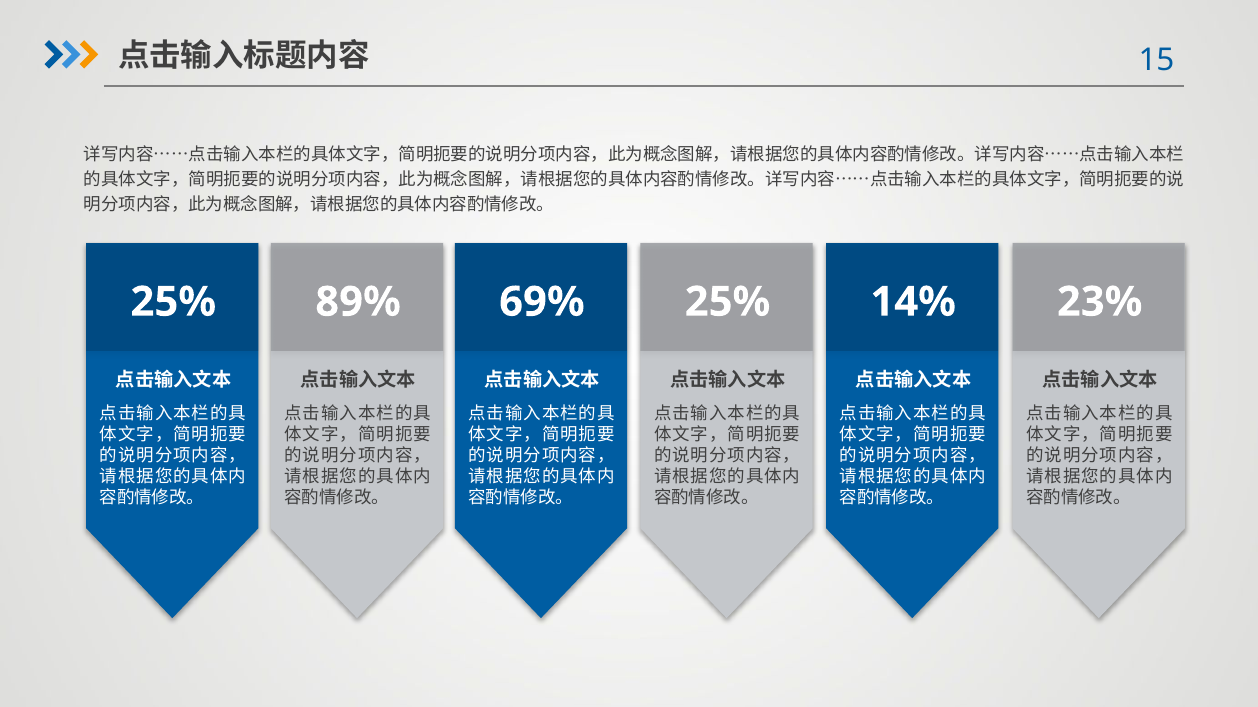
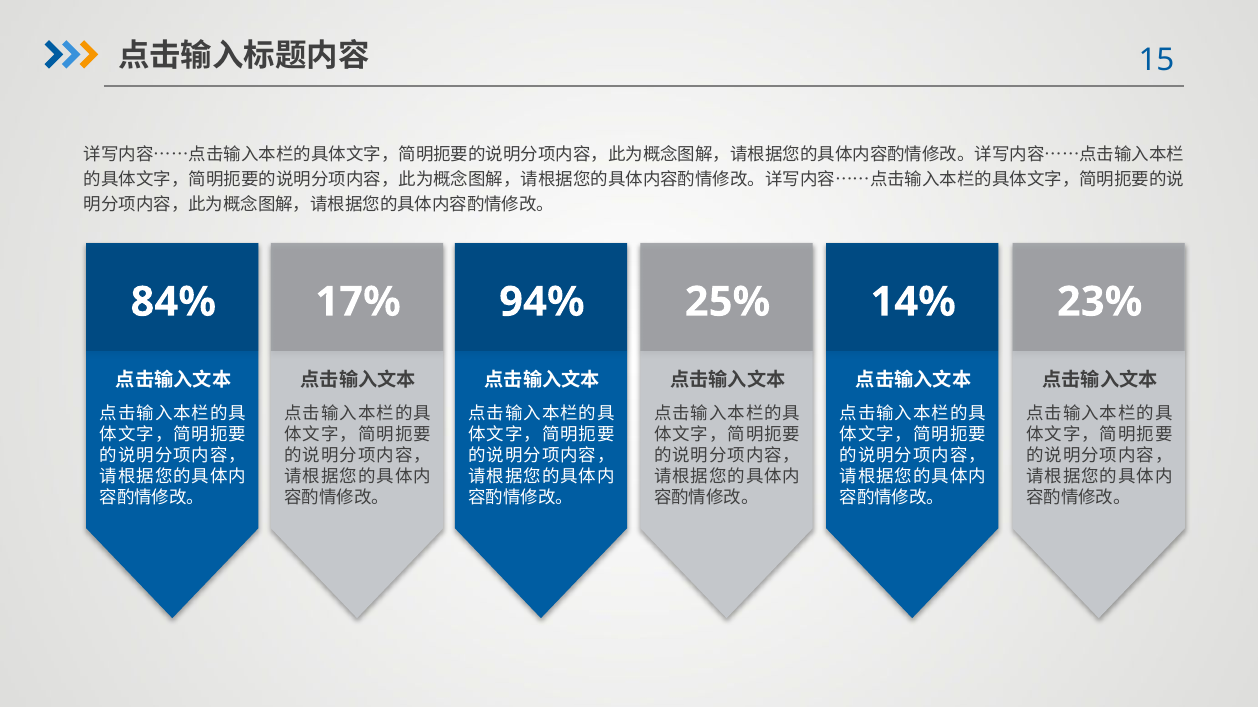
25%: 25% -> 84% (173, 302)
89%: 89% -> 17% (358, 302)
69%: 69% -> 94% (542, 302)
